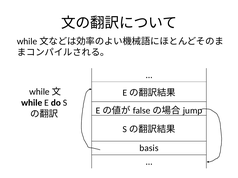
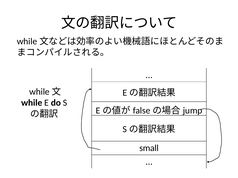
basis: basis -> small (149, 149)
